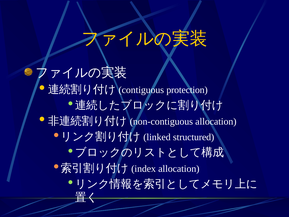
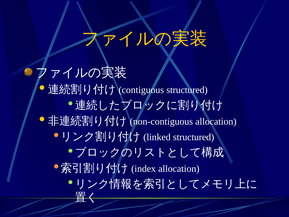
protection: protection -> structured (187, 90)
